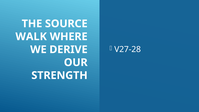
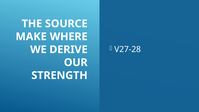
WALK: WALK -> MAKE (31, 37)
